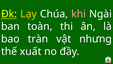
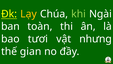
khi colour: pink -> light green (79, 14)
tràn: tràn -> tươi (38, 39)
xuất: xuất -> gian (31, 51)
